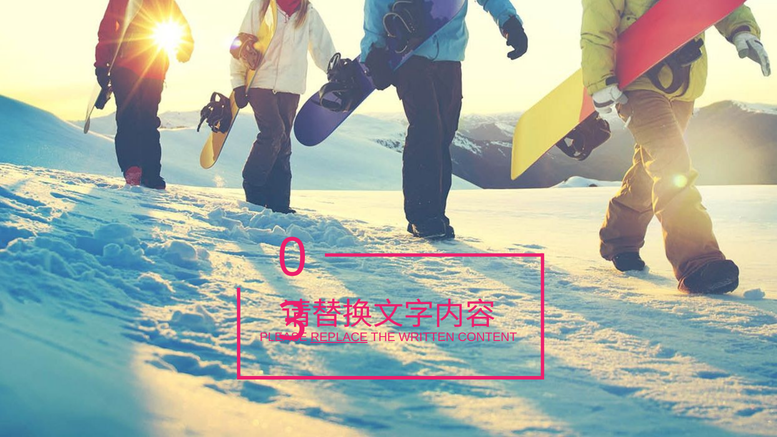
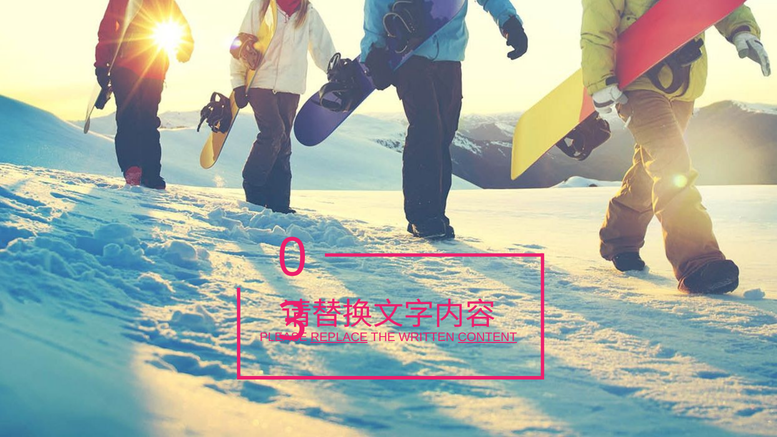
CONTENT underline: none -> present (487, 337)
